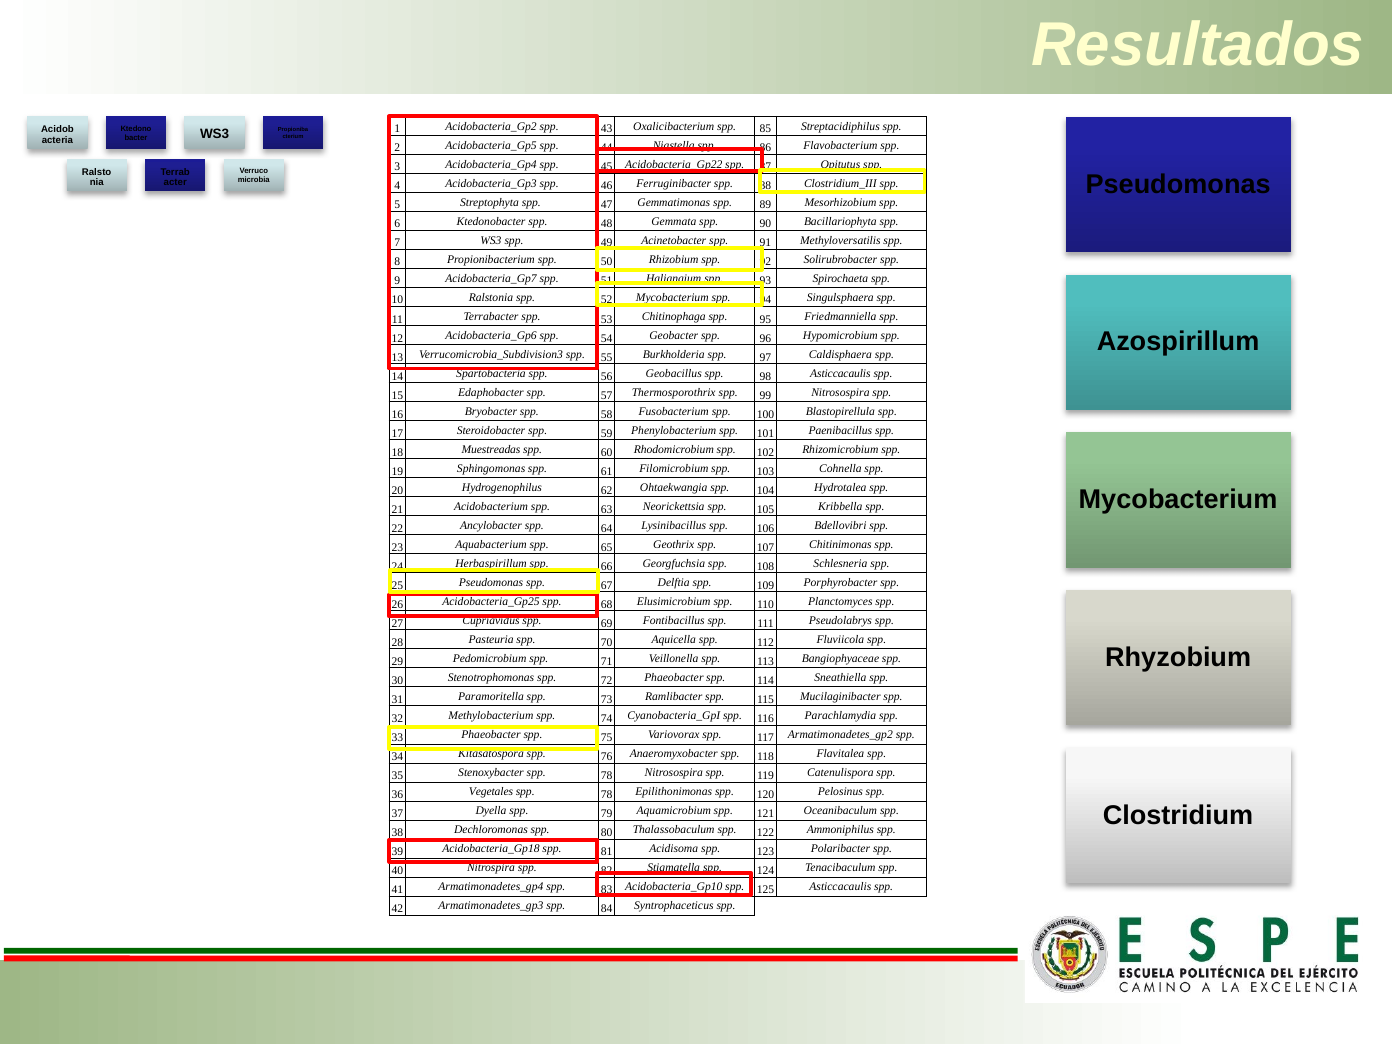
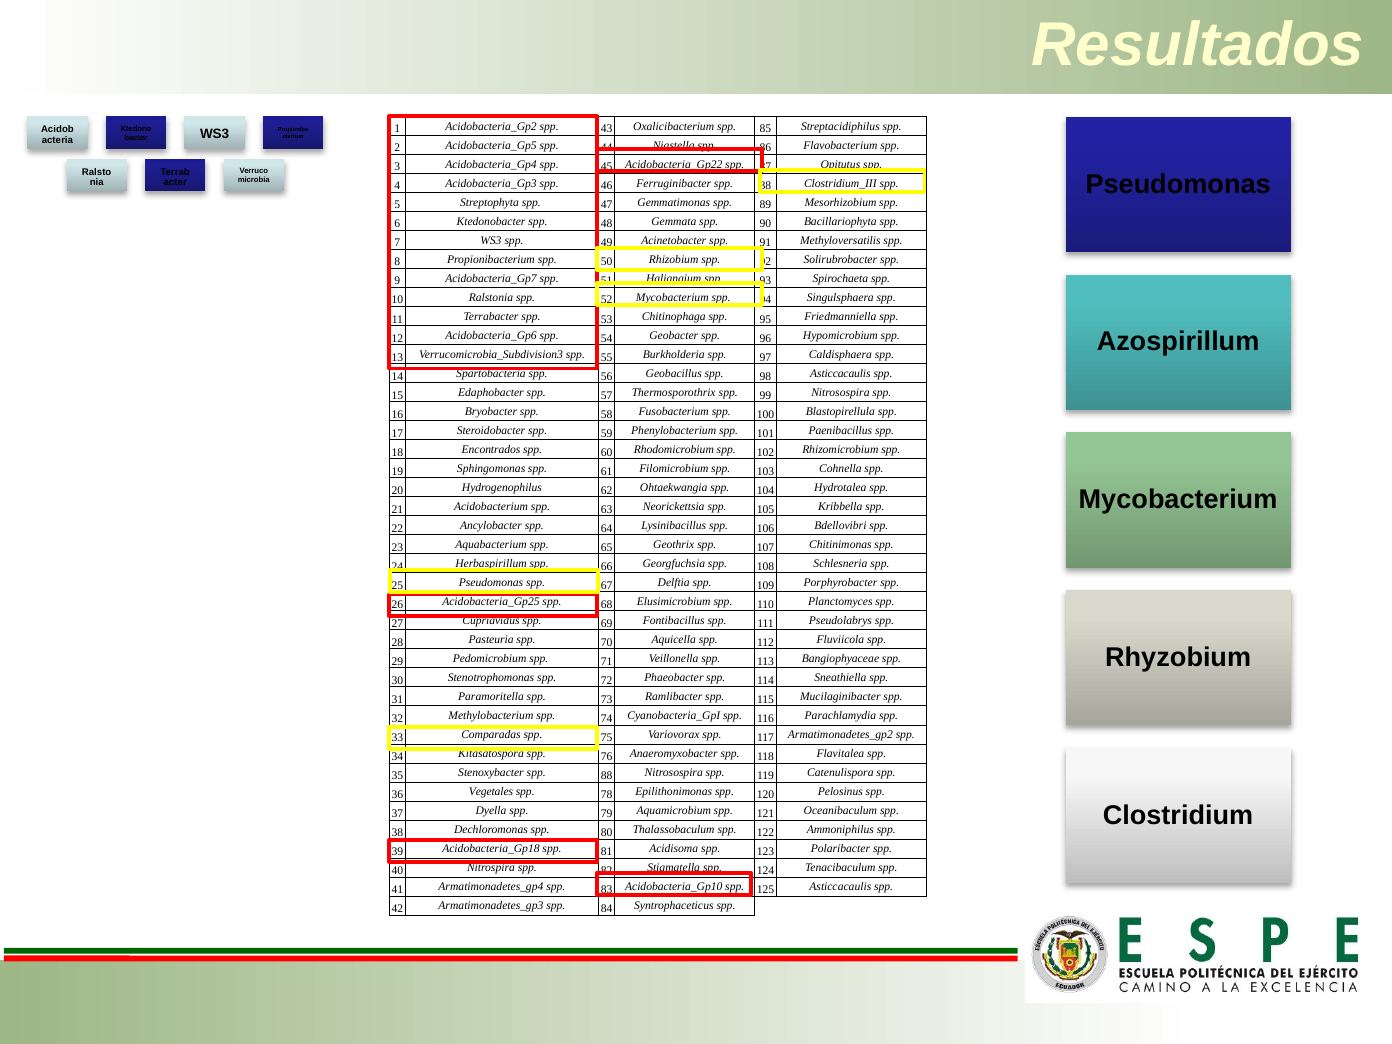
Muestreadas: Muestreadas -> Encontrados (491, 450)
33 Phaeobacter: Phaeobacter -> Comparadas (491, 735)
Stenoxybacter spp 78: 78 -> 88 (607, 776)
